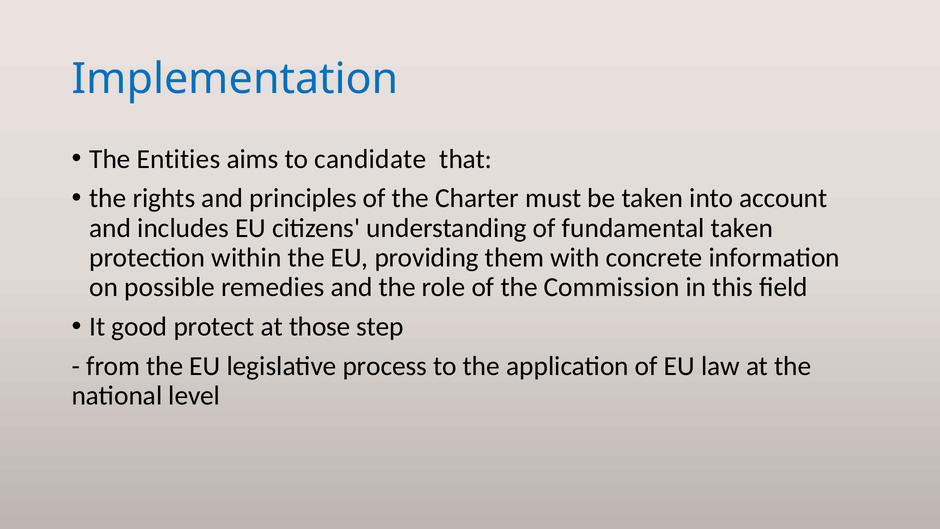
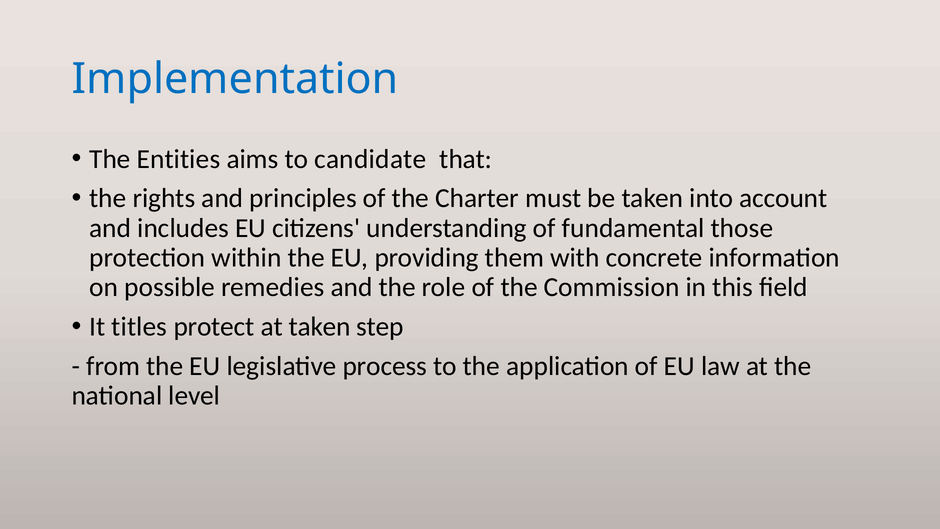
fundamental taken: taken -> those (742, 228)
good: good -> titles (139, 327)
at those: those -> taken (320, 327)
